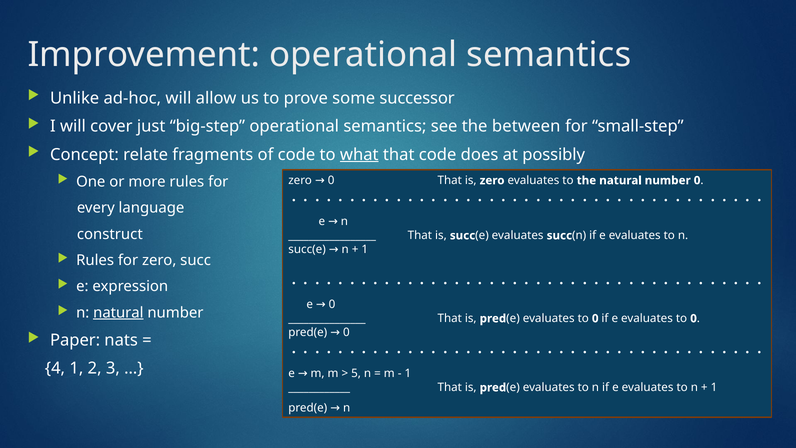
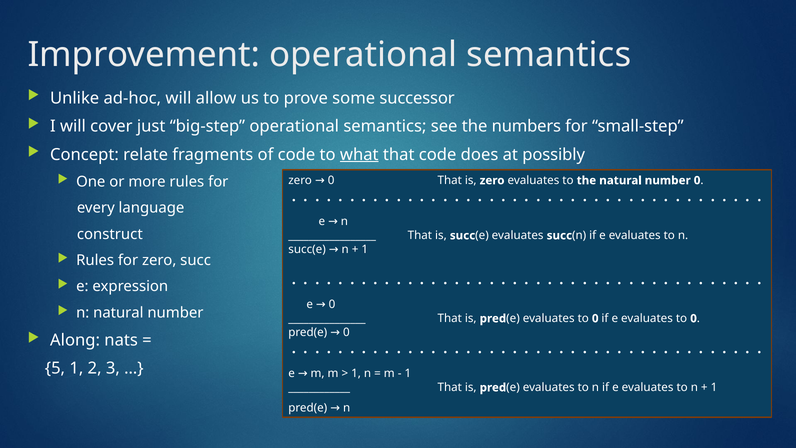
between: between -> numbers (526, 126)
natural underline: present -> none (118, 313)
Paper: Paper -> Along (75, 340)
4: 4 -> 5 (55, 368)
5: 5 -> 1 (356, 373)
